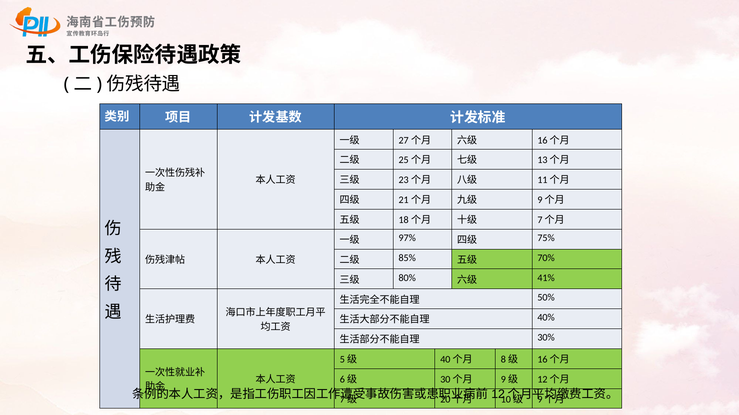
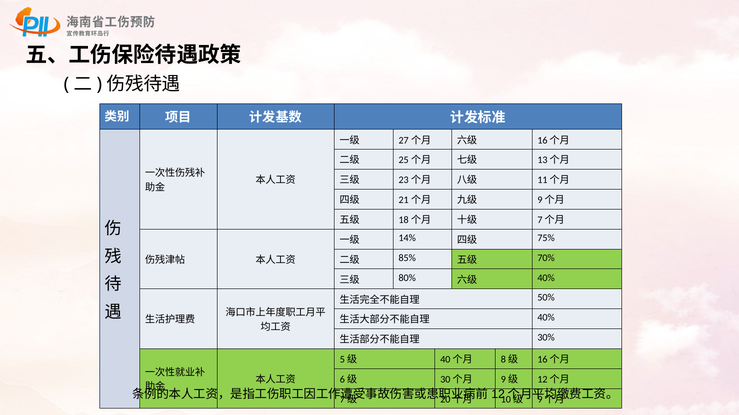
97%: 97% -> 14% (407, 238)
41%: 41% -> 40% (546, 278)
